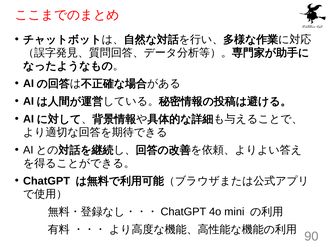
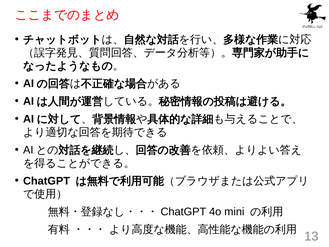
90: 90 -> 13 (311, 236)
